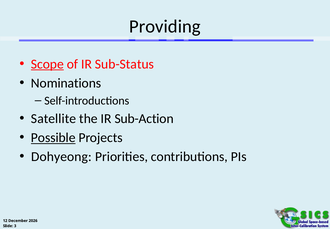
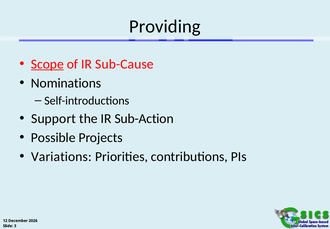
Sub-Status: Sub-Status -> Sub-Cause (124, 64)
Satellite: Satellite -> Support (54, 118)
Possible underline: present -> none (53, 137)
Dohyeong: Dohyeong -> Variations (61, 156)
